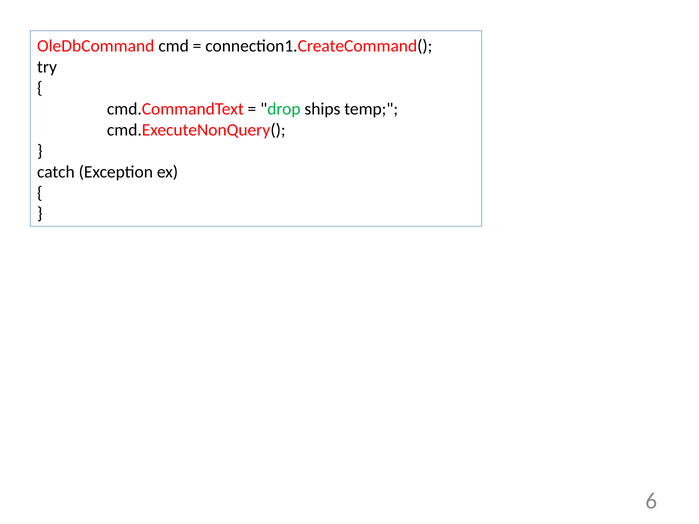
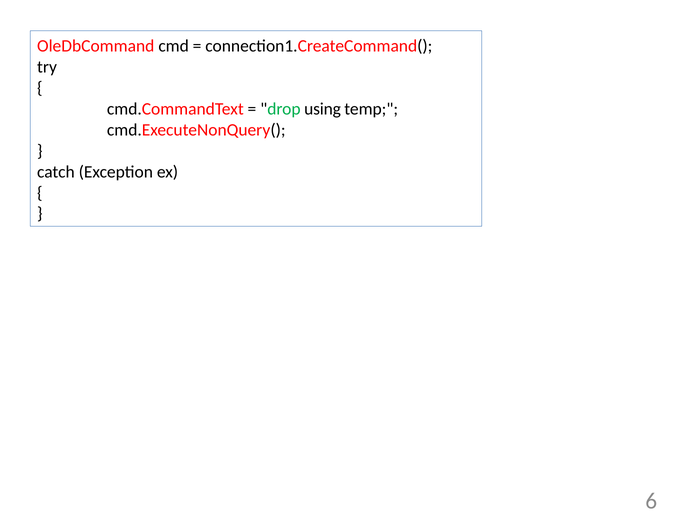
ships: ships -> using (323, 109)
